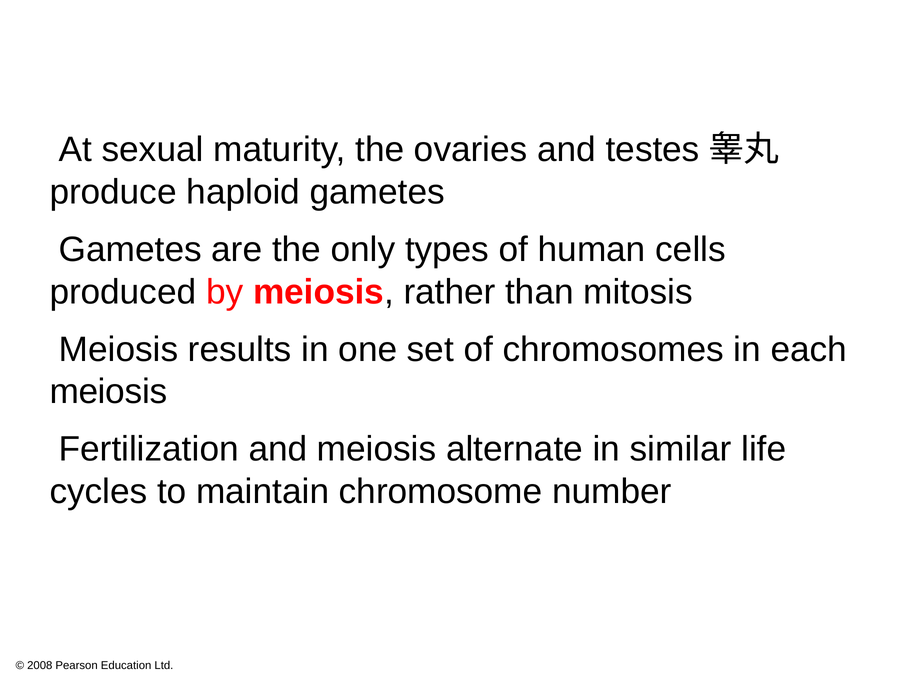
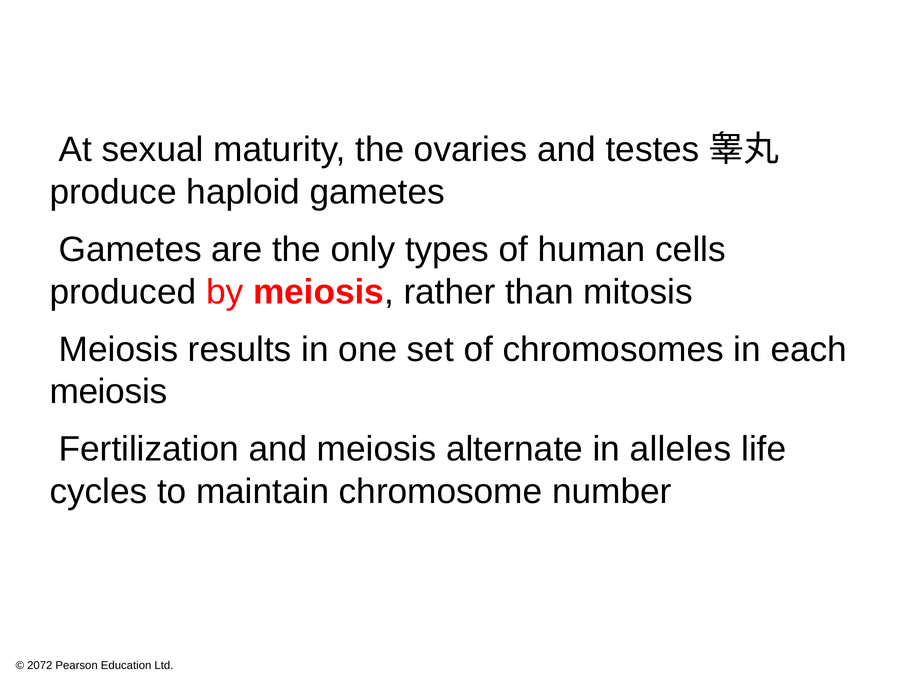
similar: similar -> alleles (681, 449)
2008: 2008 -> 2072 (40, 666)
